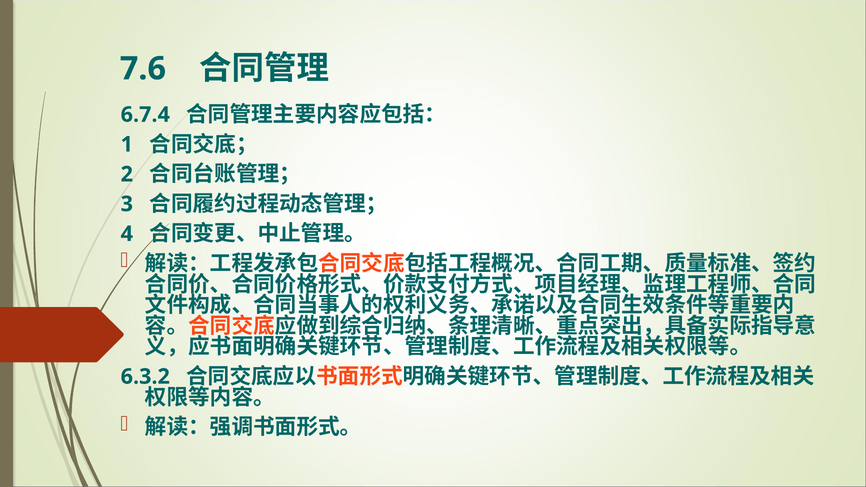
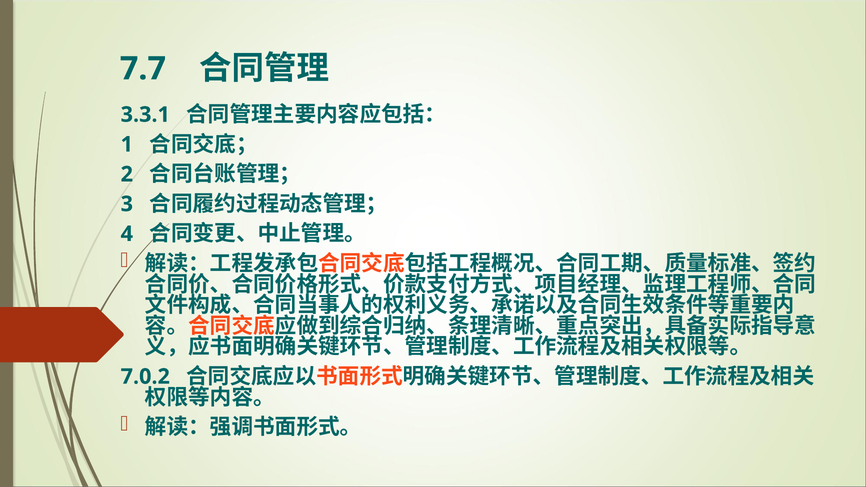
7.6: 7.6 -> 7.7 (143, 69)
6.7.4: 6.7.4 -> 3.3.1 (145, 115)
6.3.2: 6.3.2 -> 7.0.2 (145, 377)
